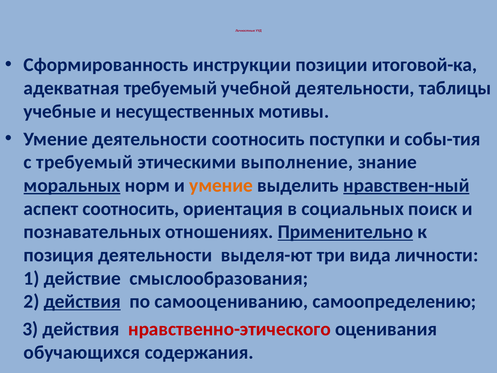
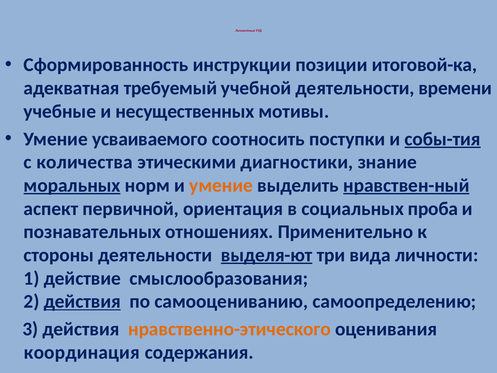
таблицы: таблицы -> времени (455, 88)
Умение деятельности: деятельности -> усваиваемого (150, 139)
собы-тия underline: none -> present (443, 139)
с требуемый: требуемый -> количества (85, 162)
выполнение: выполнение -> диагностики (297, 162)
аспект соотносить: соотносить -> первичной (131, 208)
поиск: поиск -> проба (433, 208)
Применительно underline: present -> none (345, 232)
позиция: позиция -> стороны (59, 255)
выделя-ют underline: none -> present (267, 255)
нравственно-этического colour: red -> orange (229, 329)
обучающихся: обучающихся -> координация (82, 352)
